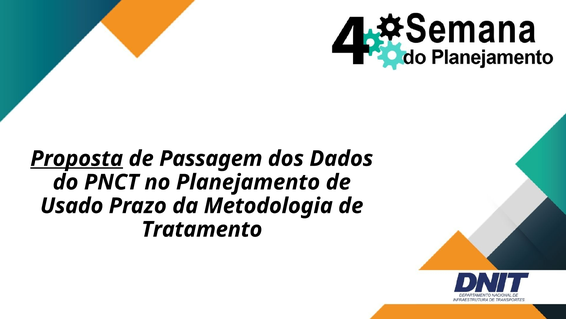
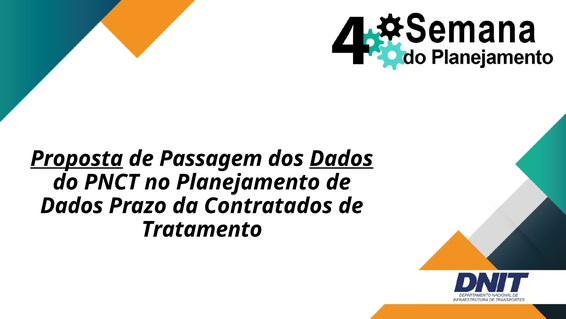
Dados underline: none -> present (341, 158)
Usado: Usado -> Dados (72, 205)
Metodologia: Metodologia -> Contratados (268, 205)
